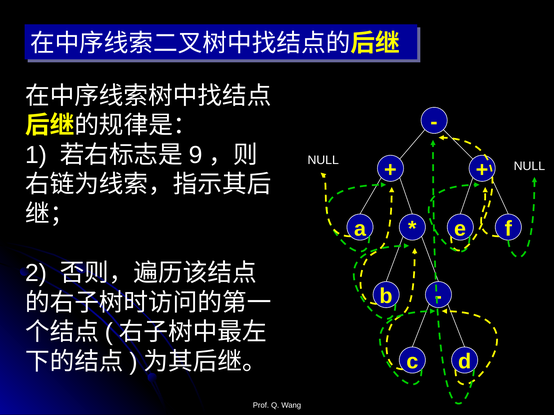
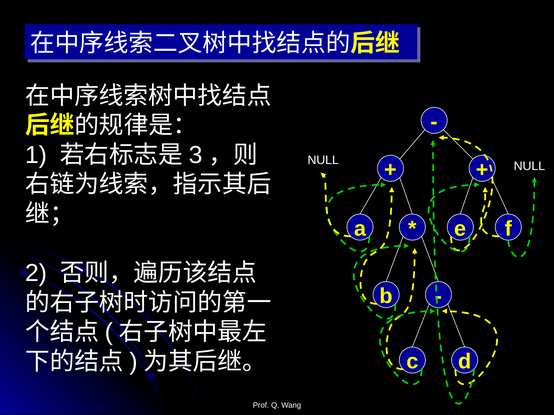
9: 9 -> 3 (196, 155)
